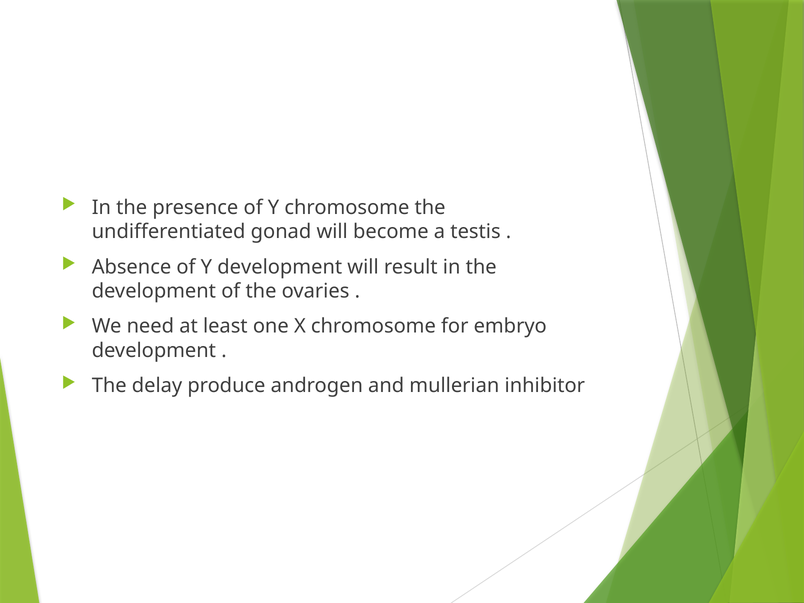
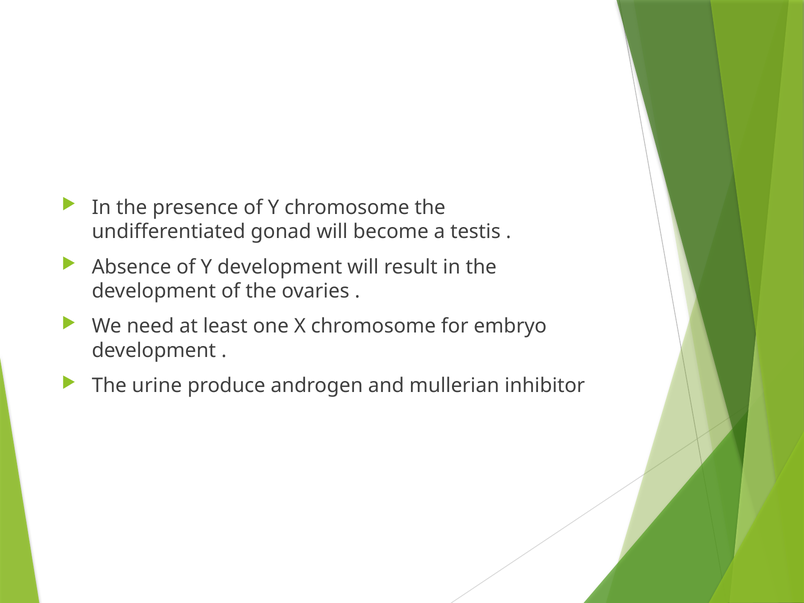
delay: delay -> urine (157, 386)
